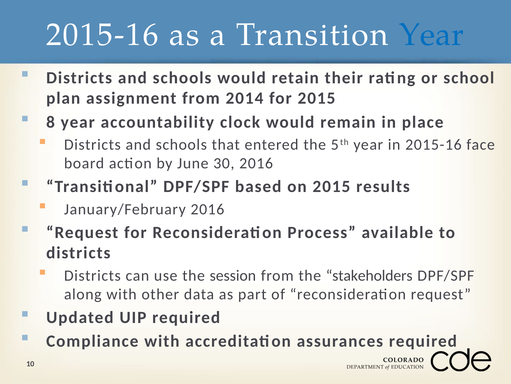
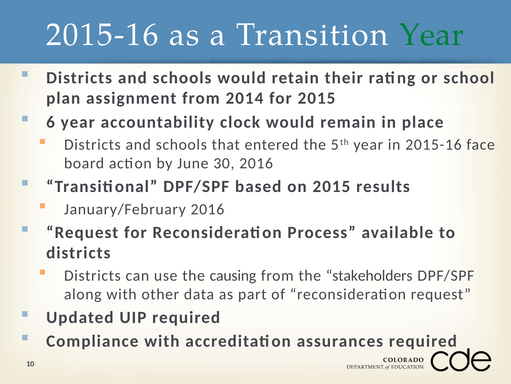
Year colour: blue -> green (431, 35)
8: 8 -> 6 (50, 122)
session: session -> causing (233, 275)
